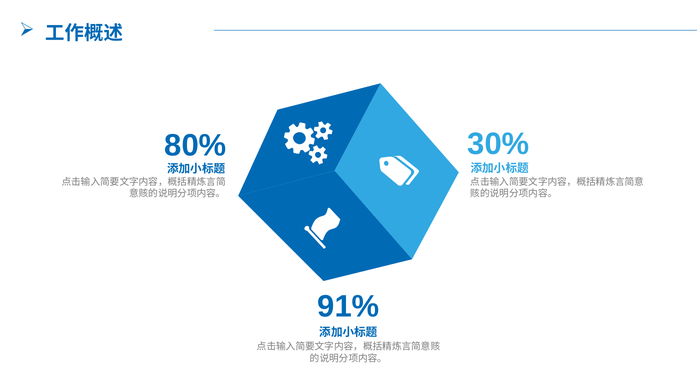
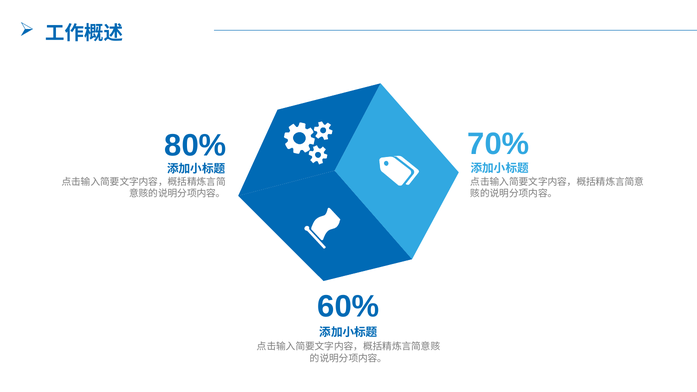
30%: 30% -> 70% (498, 144)
91%: 91% -> 60% (348, 306)
